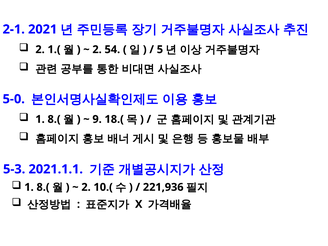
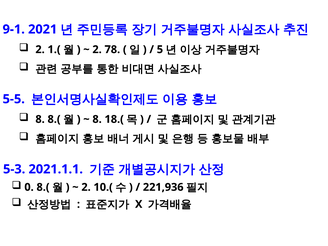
2-1: 2-1 -> 9-1 (14, 29)
54: 54 -> 78 (112, 50)
5-0: 5-0 -> 5-5 (14, 99)
1: 1 -> 8 (40, 119)
9: 9 -> 8 (97, 119)
1: 1 -> 0 (29, 187)
